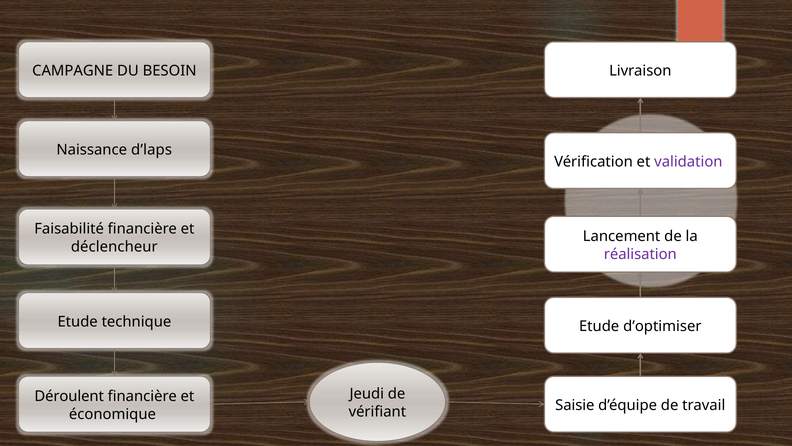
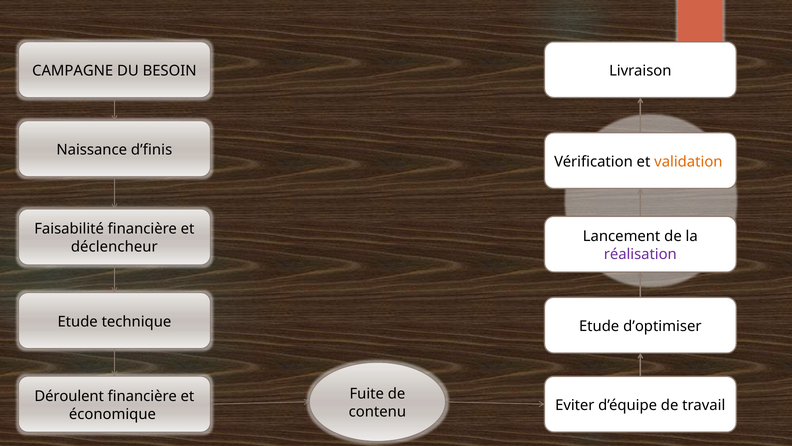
d’laps: d’laps -> d’finis (152, 150)
validation colour: purple -> orange (688, 161)
Jeudi: Jeudi -> Fuite (367, 394)
Saisie: Saisie -> Eviter (575, 405)
vérifiant: vérifiant -> contenu (377, 411)
